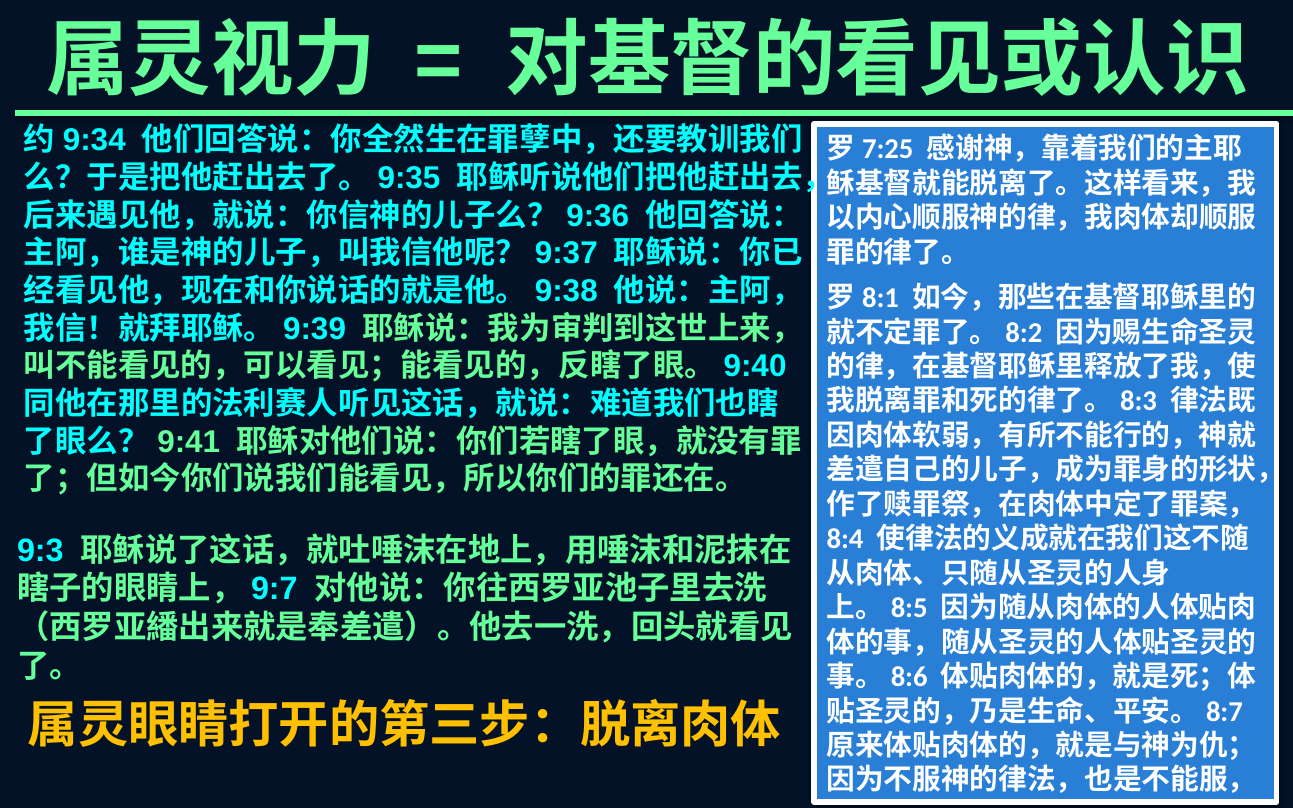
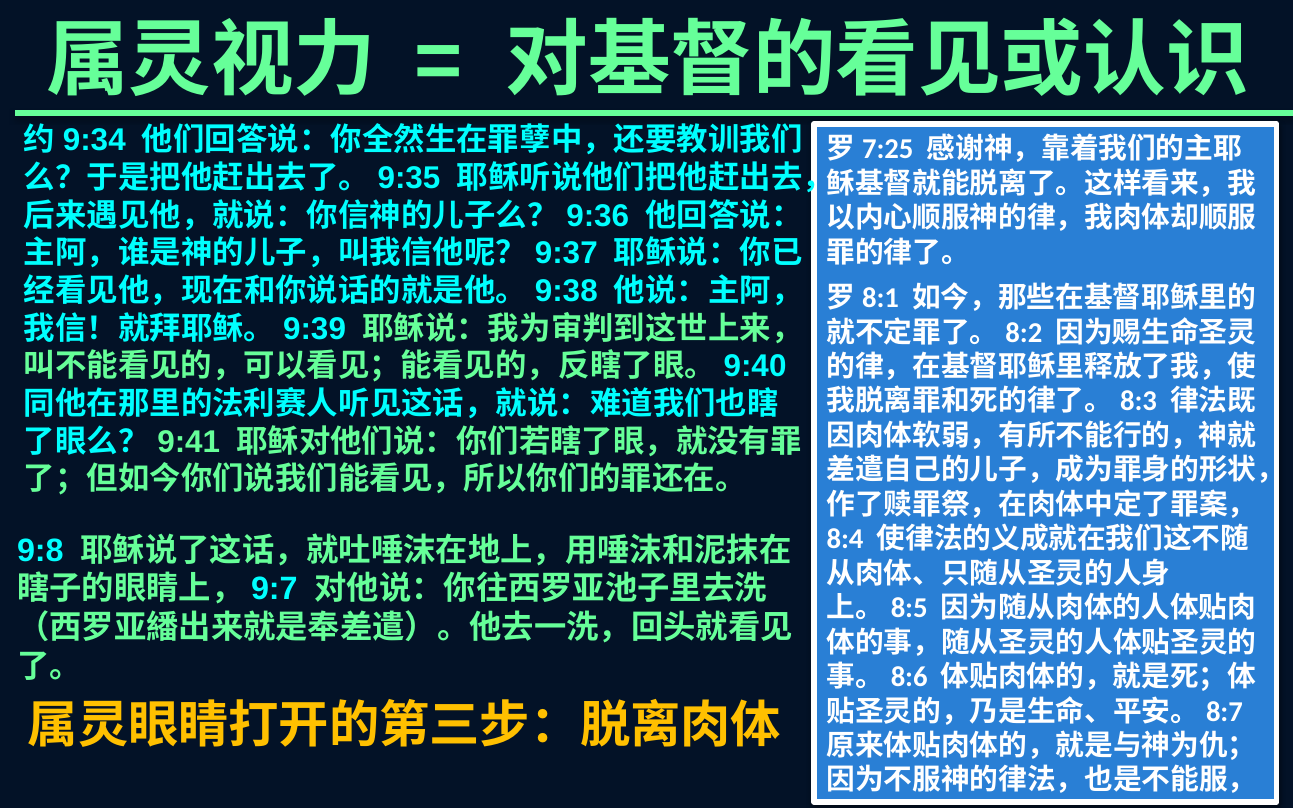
9:3: 9:3 -> 9:8 (40, 551)
